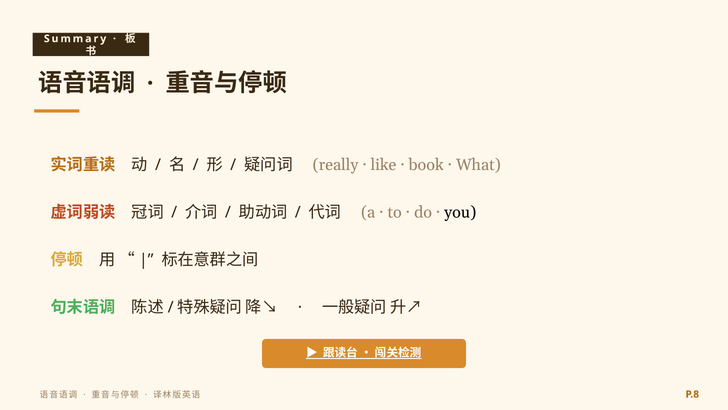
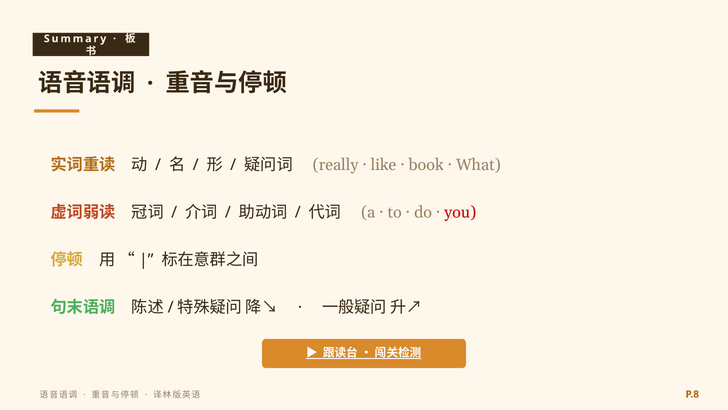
you colour: black -> red (460, 212)
